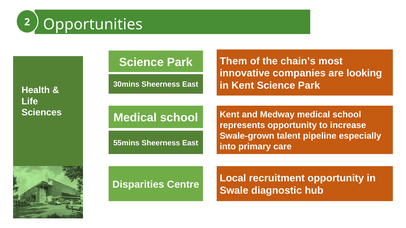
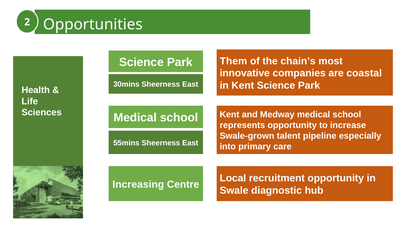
looking: looking -> coastal (364, 73)
Disparities: Disparities -> Increasing (138, 185)
